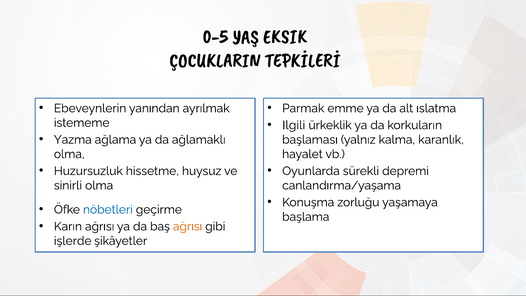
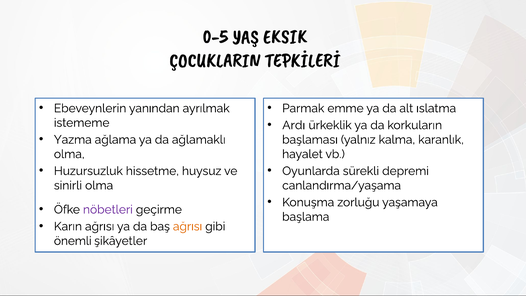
Ilgili: Ilgili -> Ardı (294, 125)
nöbetleri colour: blue -> purple (108, 209)
işlerde: işlerde -> önemli (73, 241)
